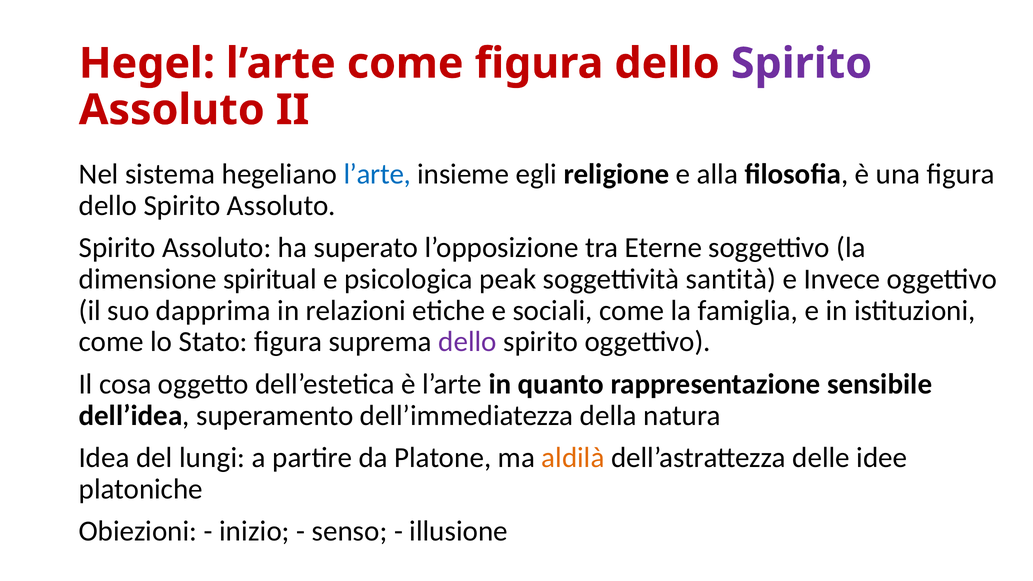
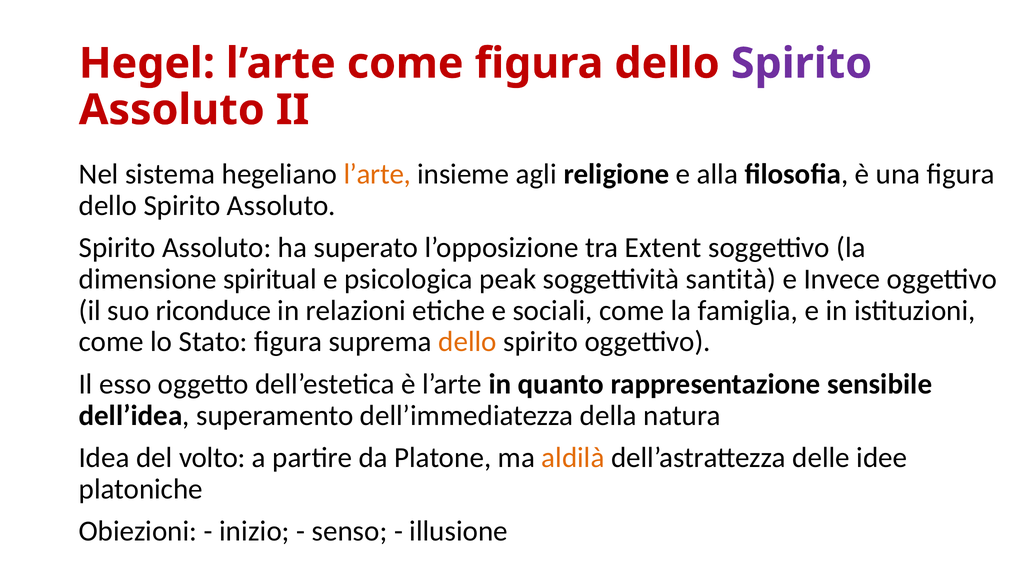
l’arte colour: blue -> orange (377, 174)
egli: egli -> agli (536, 174)
Eterne: Eterne -> Extent (663, 248)
dapprima: dapprima -> riconduce (213, 311)
dello colour: purple -> orange (467, 342)
cosa: cosa -> esso (125, 384)
lungi: lungi -> volto (212, 458)
